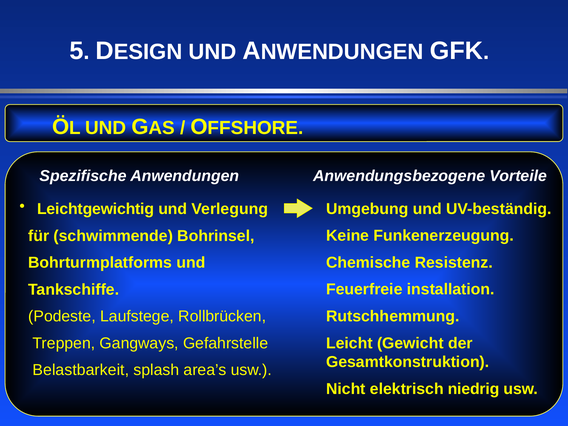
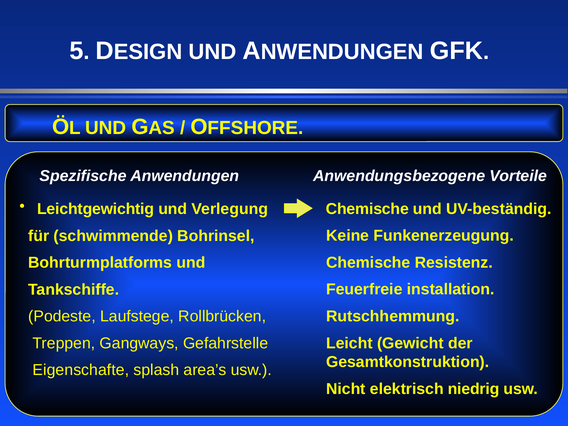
Umgebung: Umgebung -> Chemische (367, 209)
Belastbarkeit: Belastbarkeit -> Eigenschafte (81, 370)
